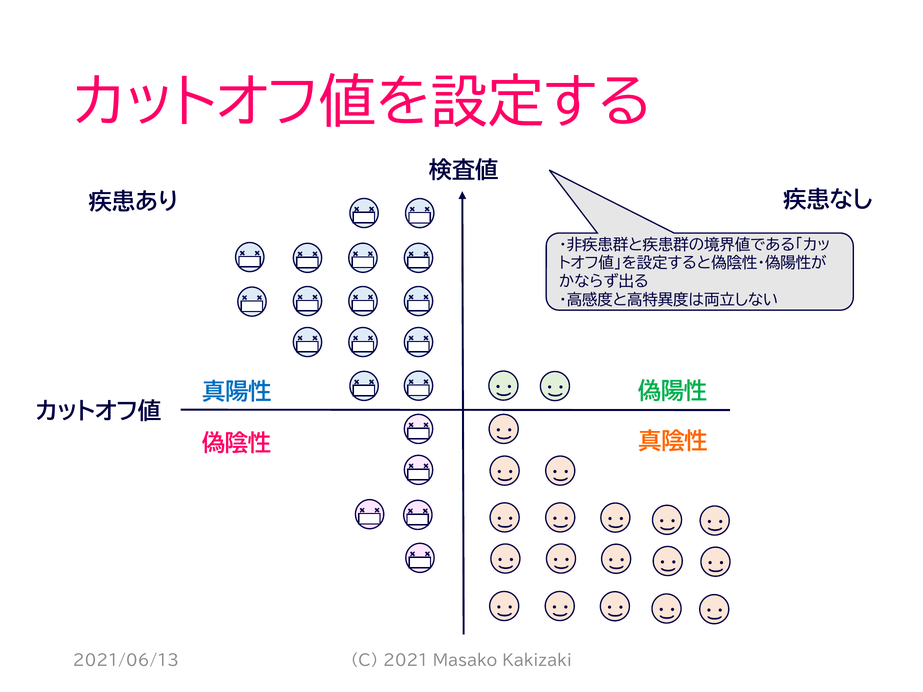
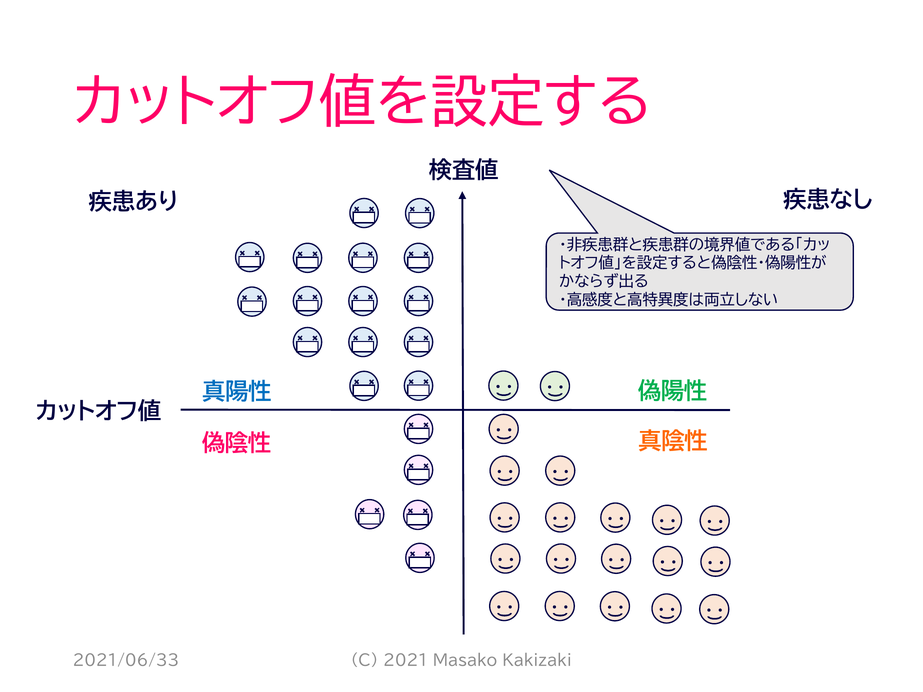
2021/06/13: 2021/06/13 -> 2021/06/33 (126, 661)
